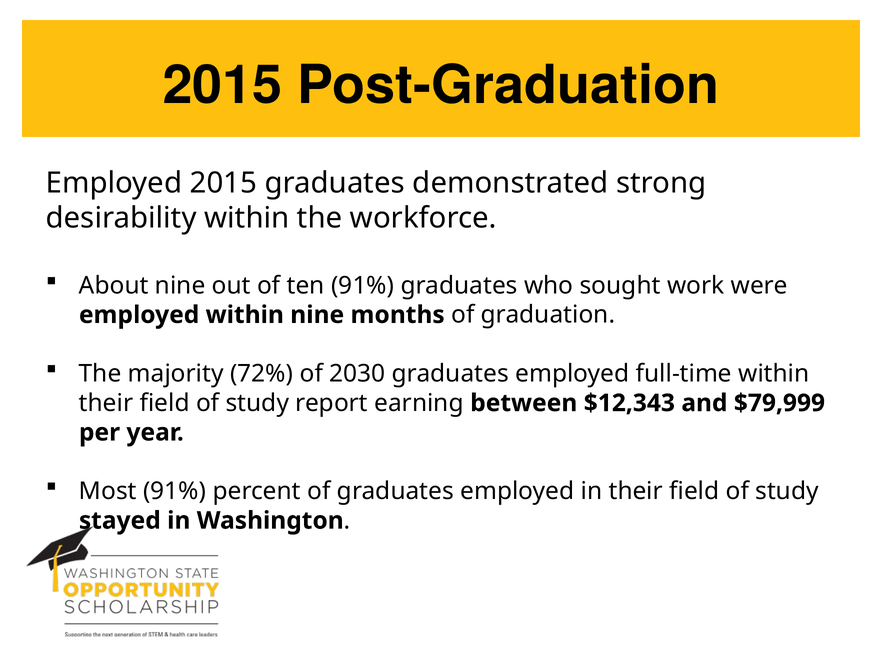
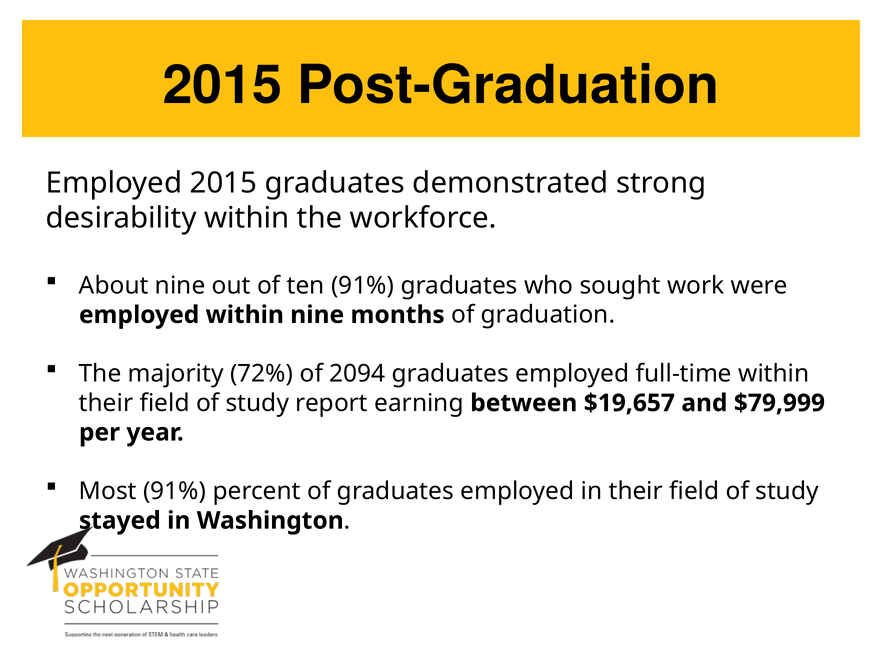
2030: 2030 -> 2094 (357, 374)
$12,343: $12,343 -> $19,657 (629, 403)
